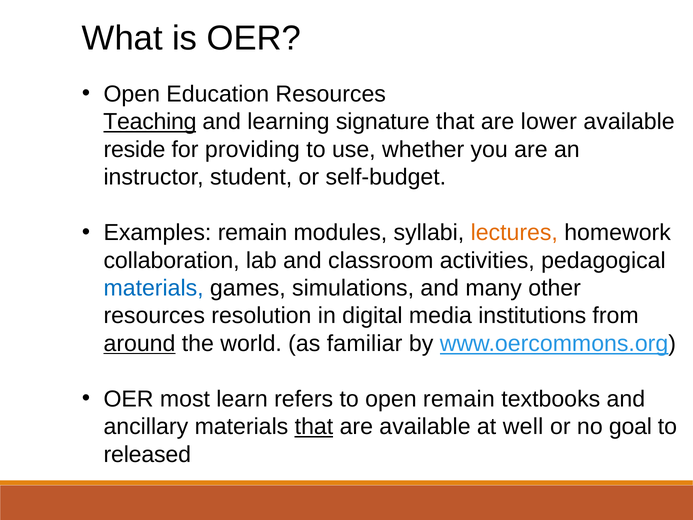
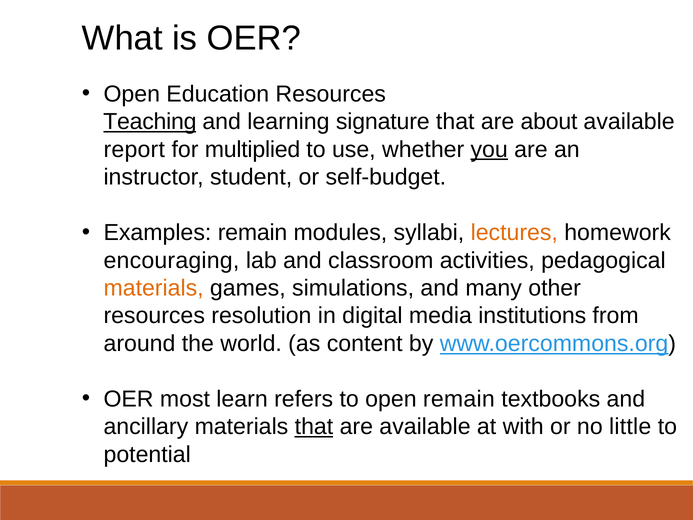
lower: lower -> about (549, 122)
reside: reside -> report (134, 149)
providing: providing -> multiplied (253, 149)
you underline: none -> present (489, 149)
collaboration: collaboration -> encouraging (171, 260)
materials colour: blue -> orange (154, 288)
around underline: present -> none (139, 343)
familiar: familiar -> content (365, 343)
well: well -> with (523, 427)
goal: goal -> little (630, 427)
released: released -> potential (147, 454)
